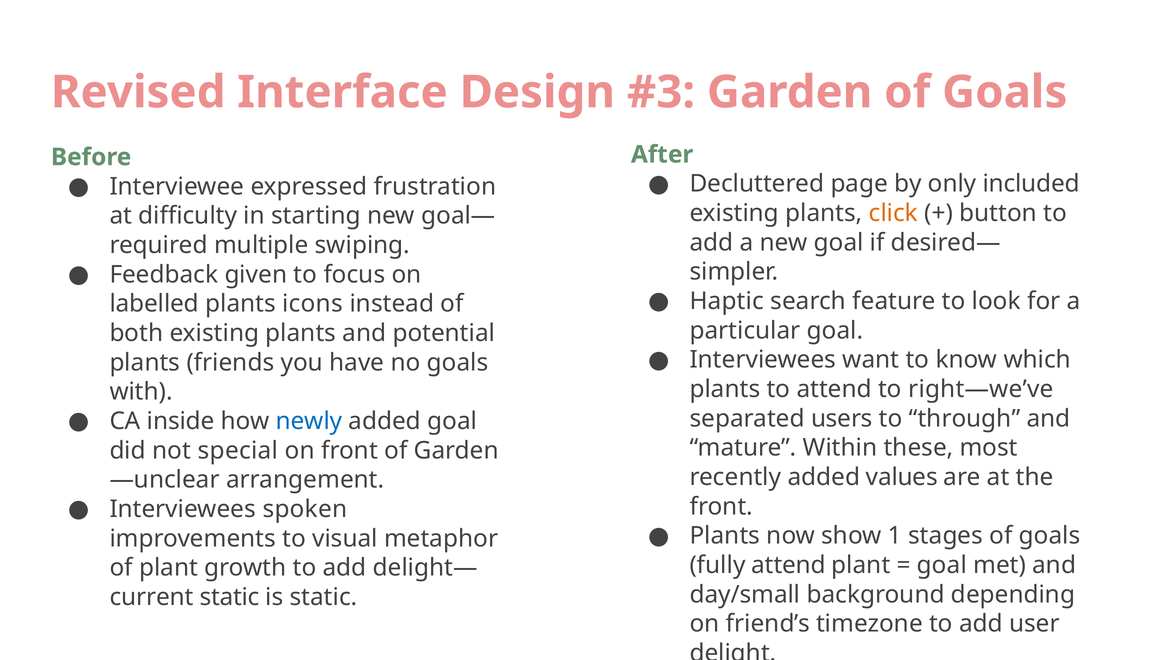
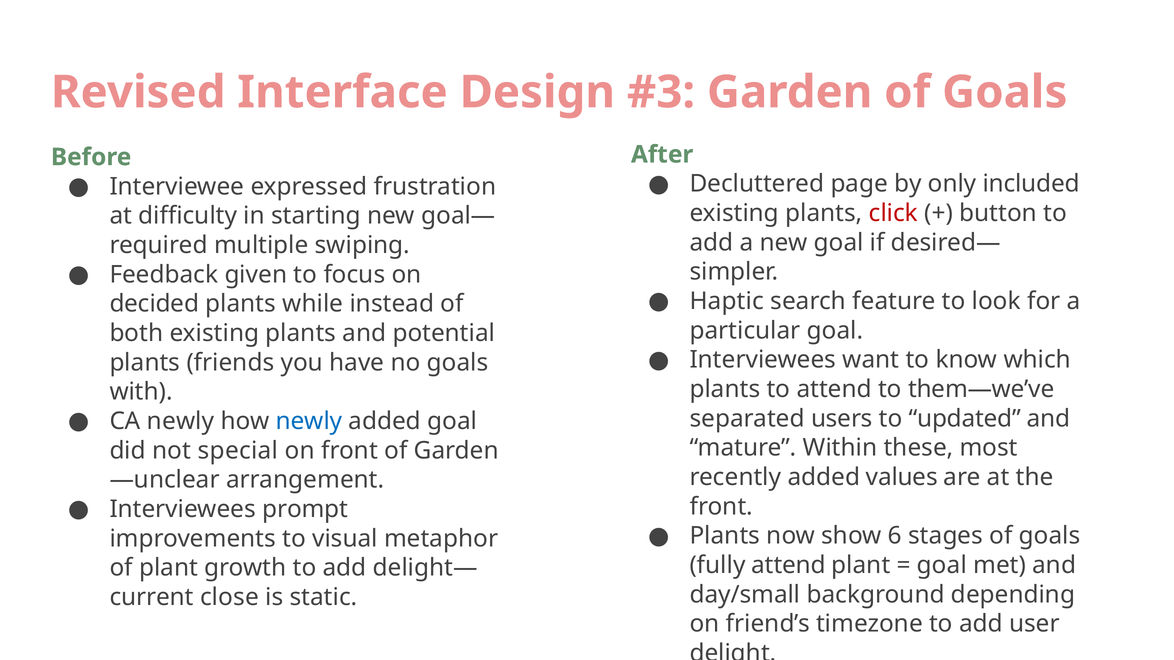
click colour: orange -> red (893, 213)
labelled: labelled -> decided (154, 304)
icons: icons -> while (313, 304)
right—we’ve: right—we’ve -> them—we’ve (981, 389)
CA inside: inside -> newly (181, 421)
through: through -> updated (965, 419)
spoken: spoken -> prompt (305, 509)
1: 1 -> 6 (895, 536)
static: static -> close (229, 597)
